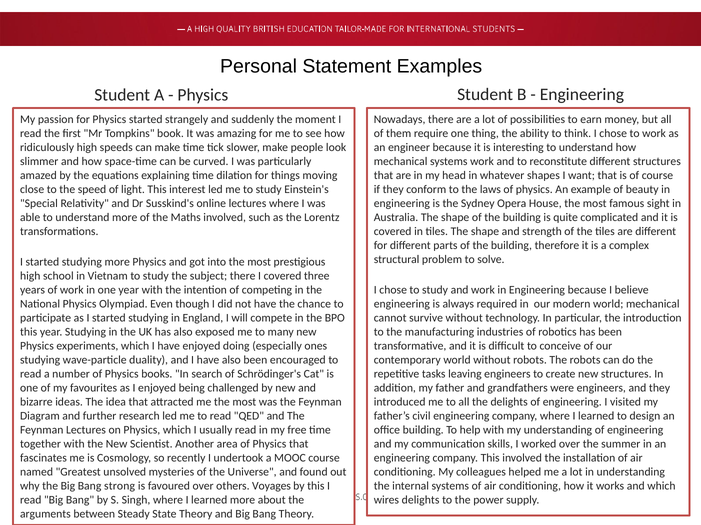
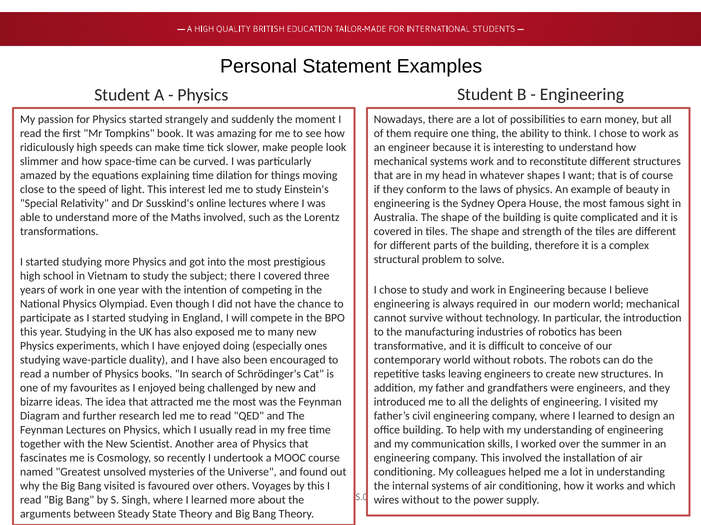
Bang strong: strong -> visited (120, 486)
wires delights: delights -> without (421, 500)
